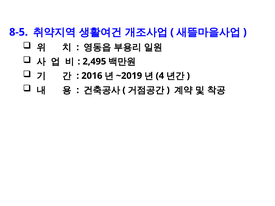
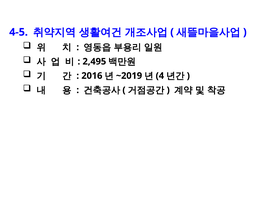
8-5: 8-5 -> 4-5 (19, 32)
